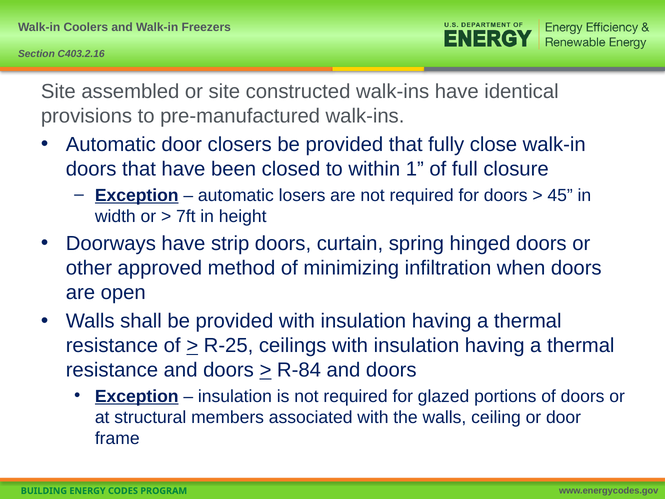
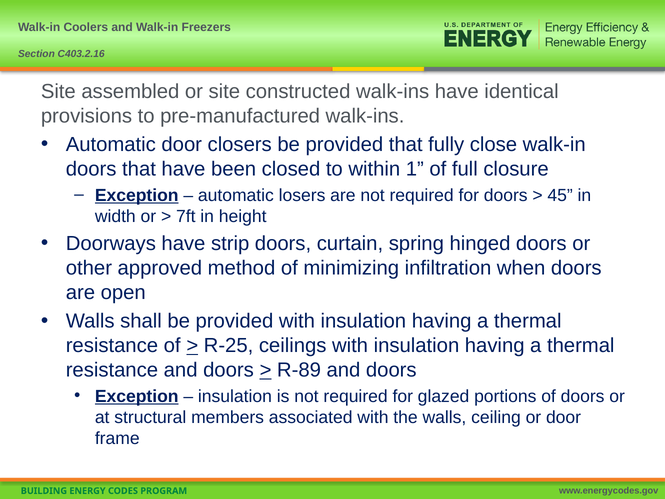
R-84: R-84 -> R-89 (299, 370)
